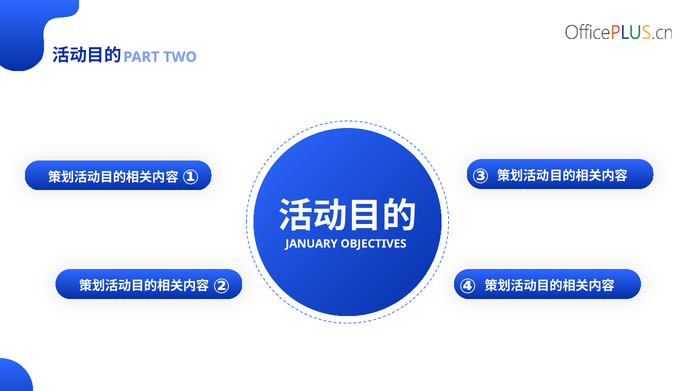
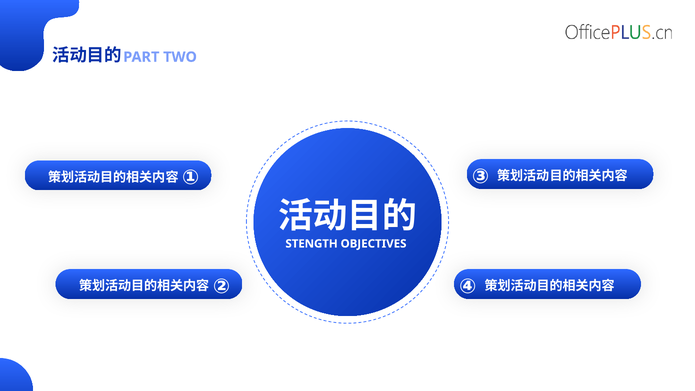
JANUARY: JANUARY -> STENGTH (312, 244)
